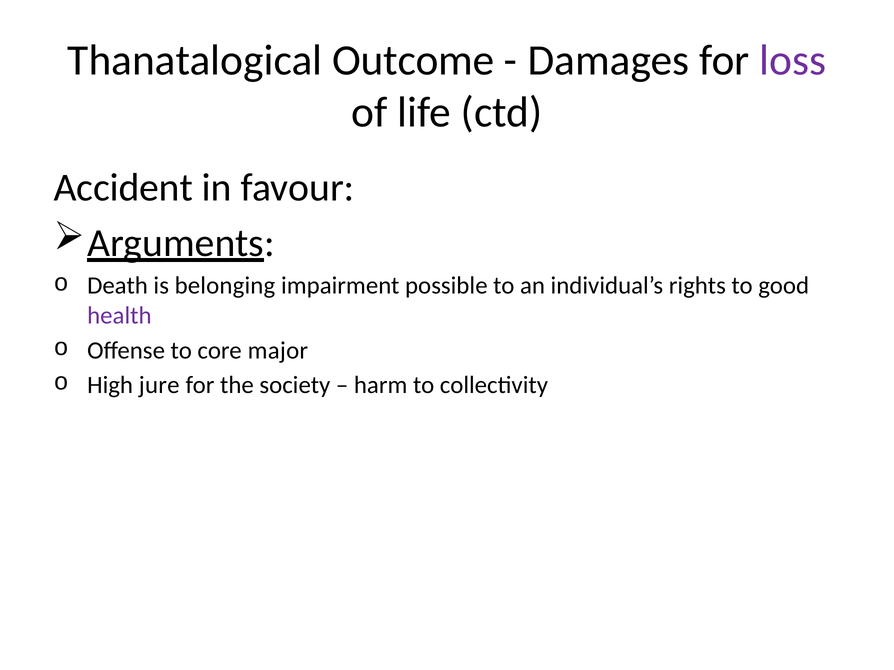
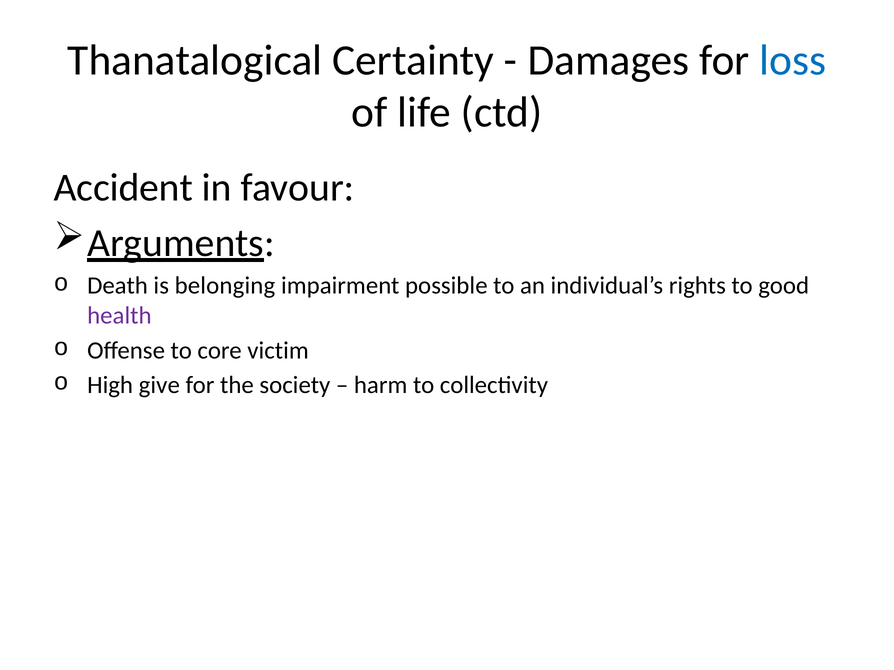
Outcome: Outcome -> Certainty (413, 60)
loss colour: purple -> blue (793, 60)
major: major -> victim (278, 351)
jure: jure -> give (159, 385)
